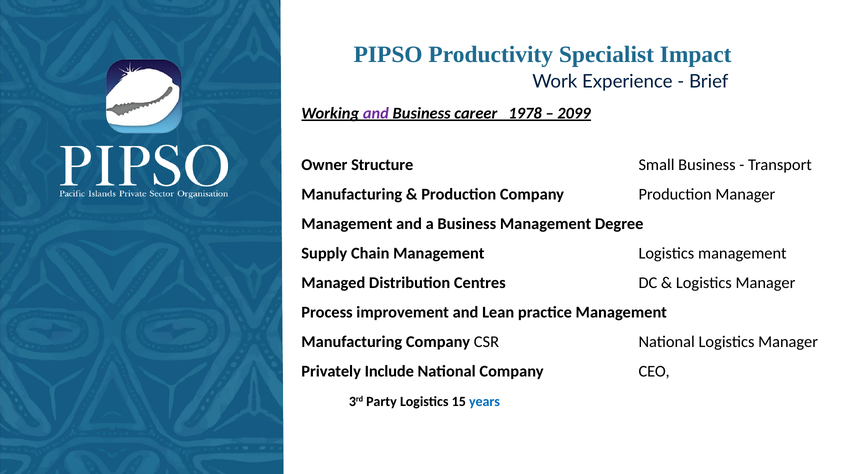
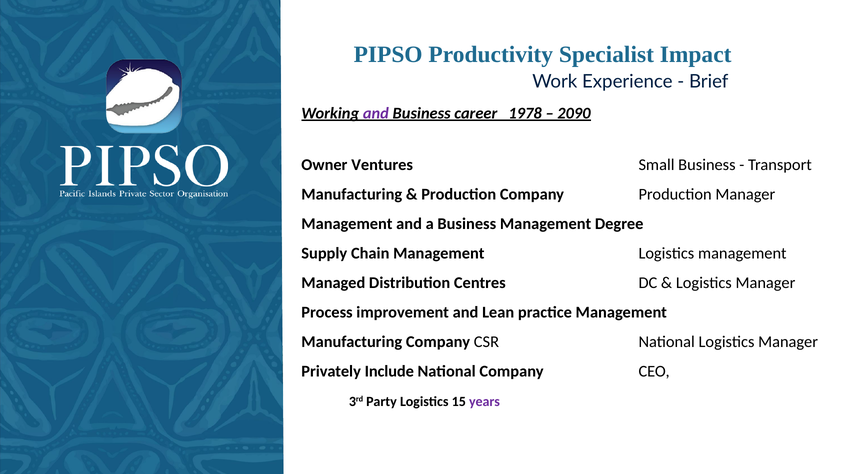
2099: 2099 -> 2090 (574, 113)
Structure: Structure -> Ventures (382, 165)
years colour: blue -> purple (484, 402)
